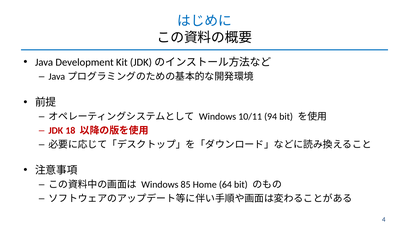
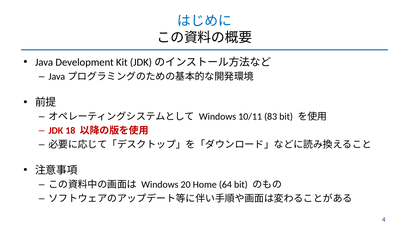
94: 94 -> 83 (271, 117)
85: 85 -> 20 (186, 185)
